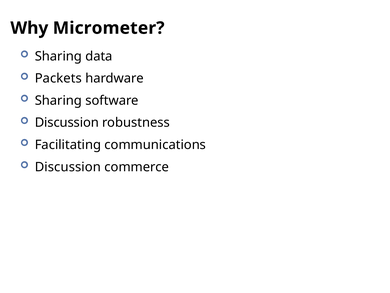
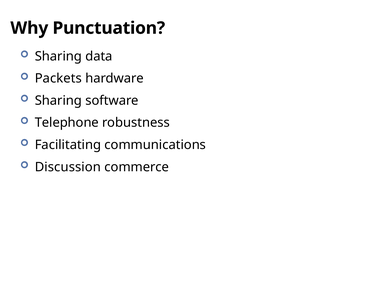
Micrometer: Micrometer -> Punctuation (109, 28)
Discussion: Discussion -> Telephone (67, 122)
